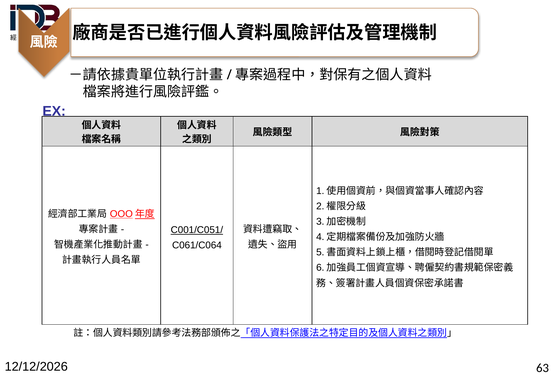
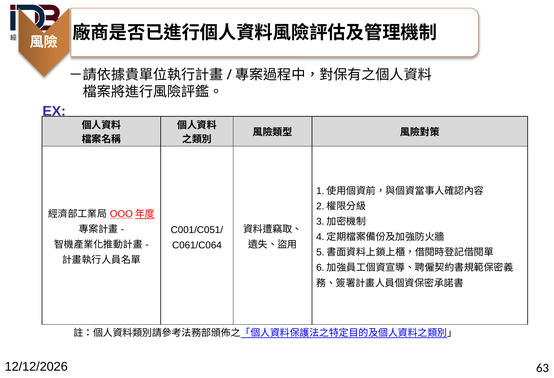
C001/C051/ underline: present -> none (197, 230)
